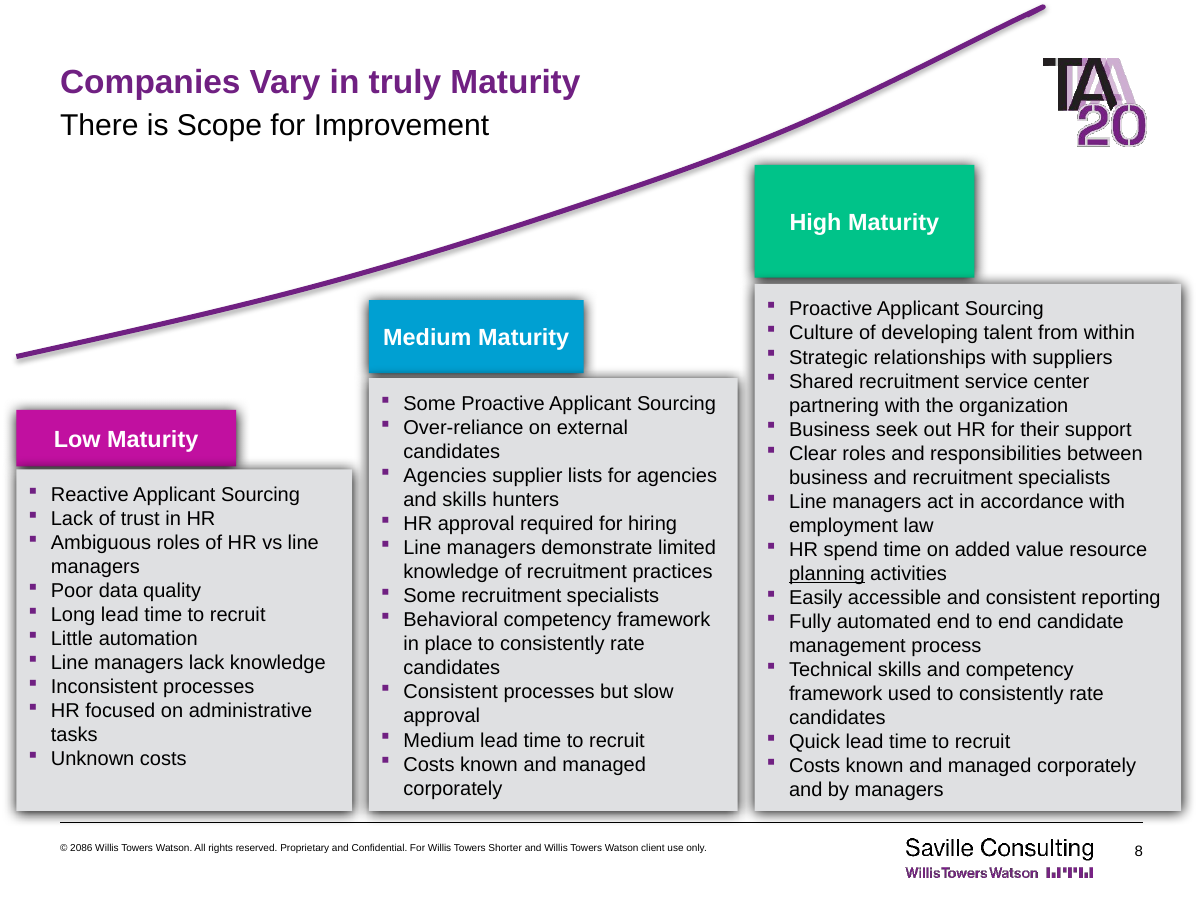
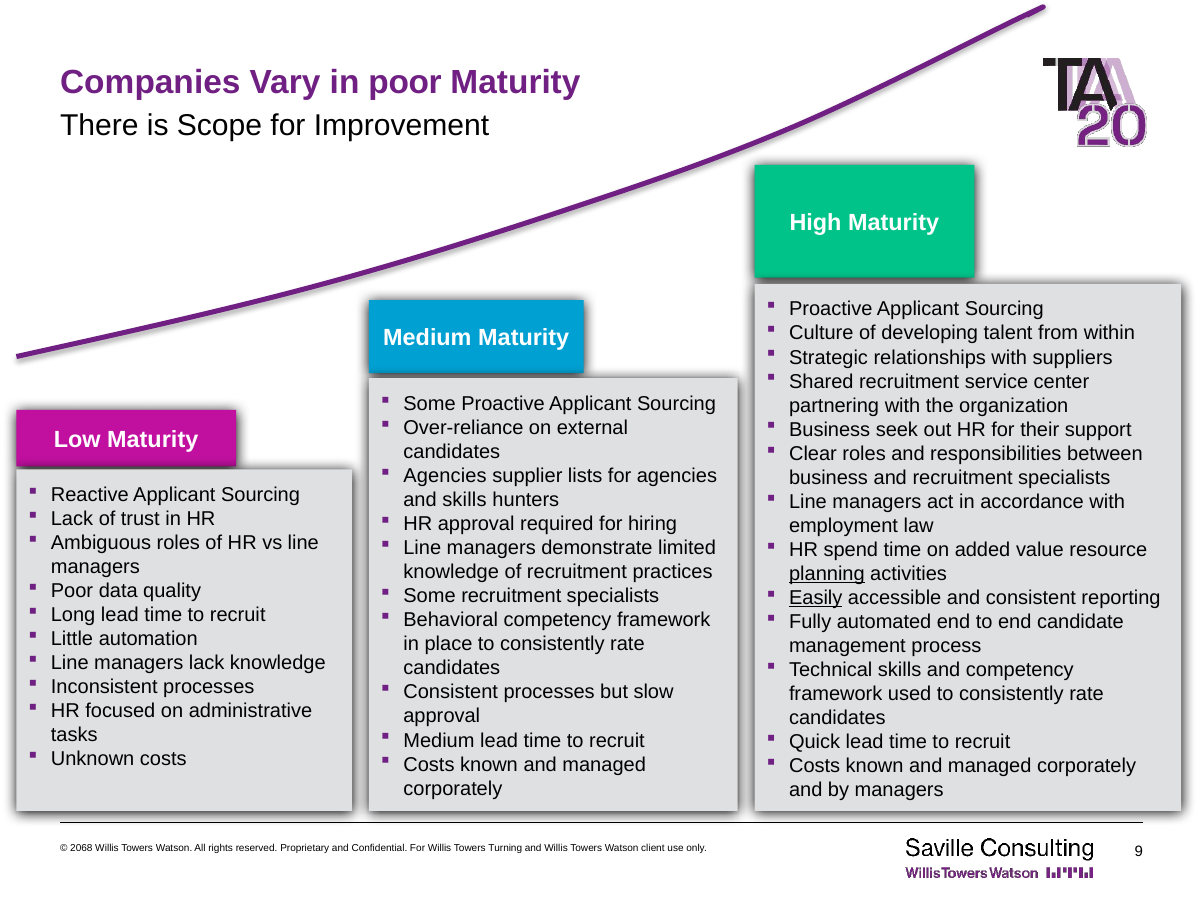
in truly: truly -> poor (405, 83)
Easily underline: none -> present (816, 598)
2086: 2086 -> 2068 (81, 849)
Shorter: Shorter -> Turning (505, 849)
8: 8 -> 9 (1139, 852)
